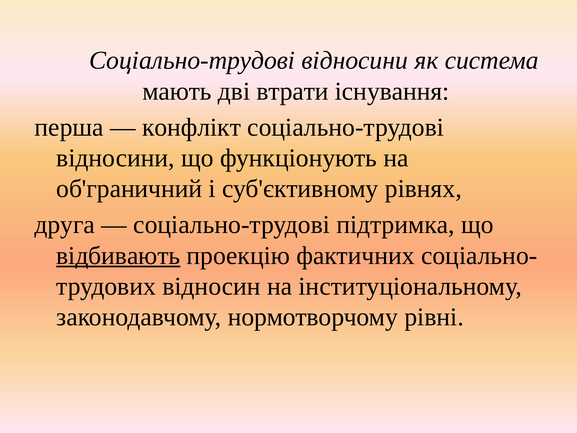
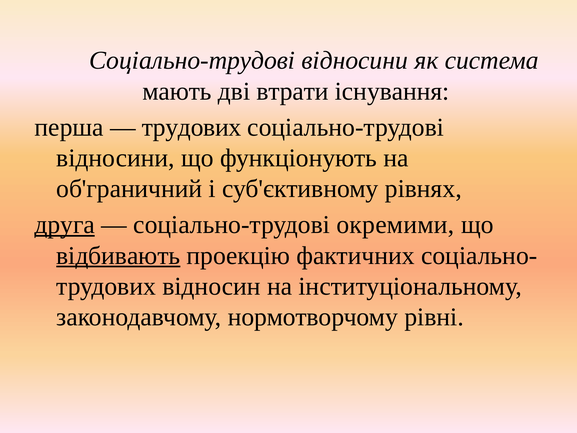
конфлікт: конфлікт -> трудових (192, 127)
друга underline: none -> present (65, 225)
підтримка: підтримка -> окремими (395, 225)
